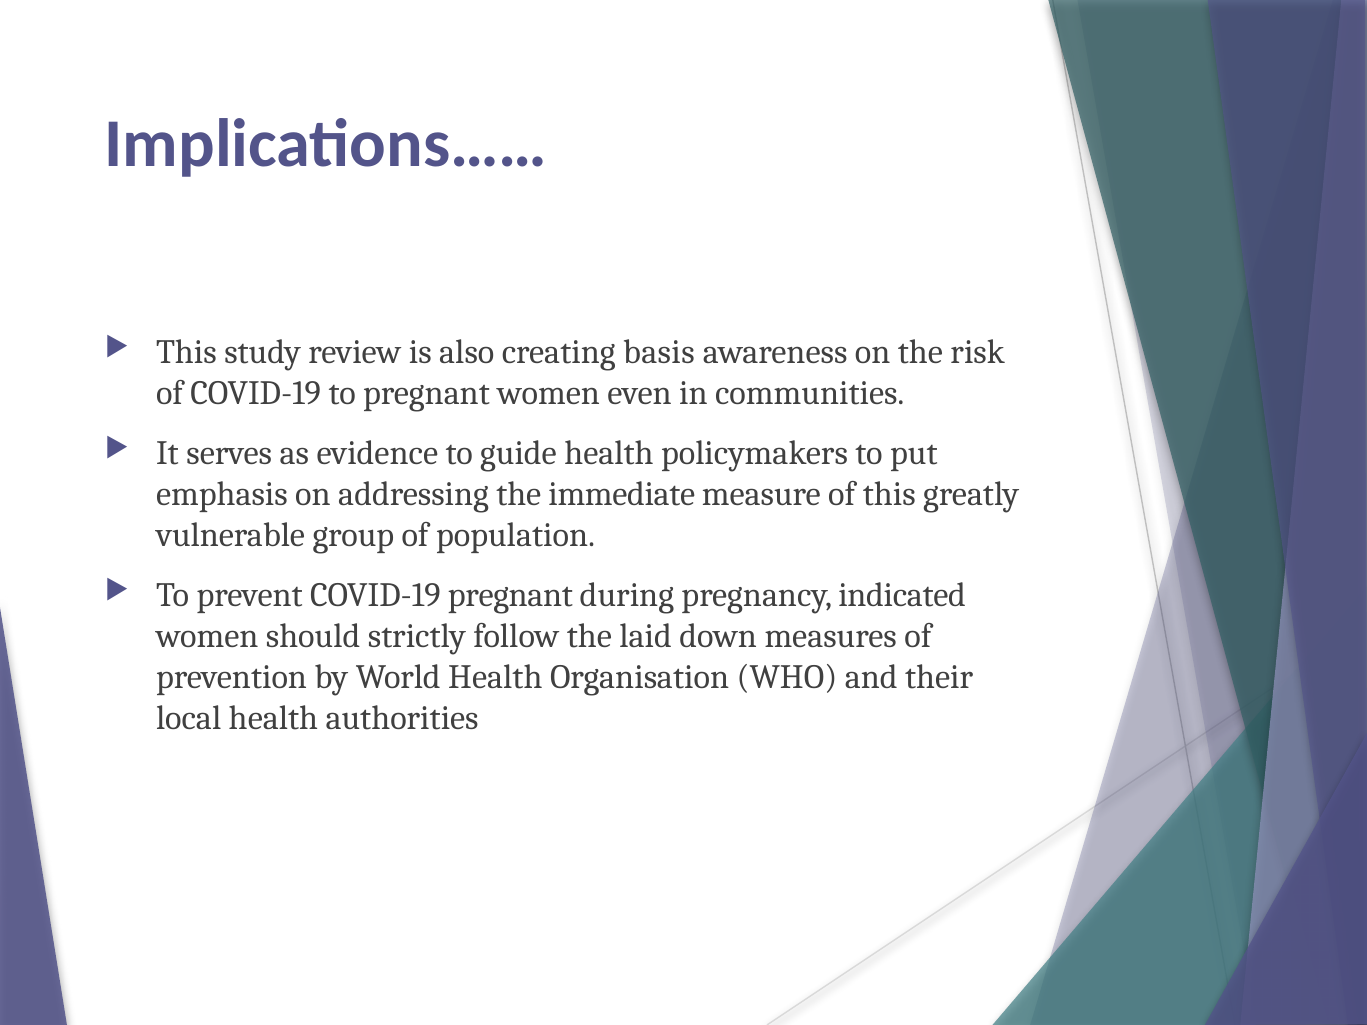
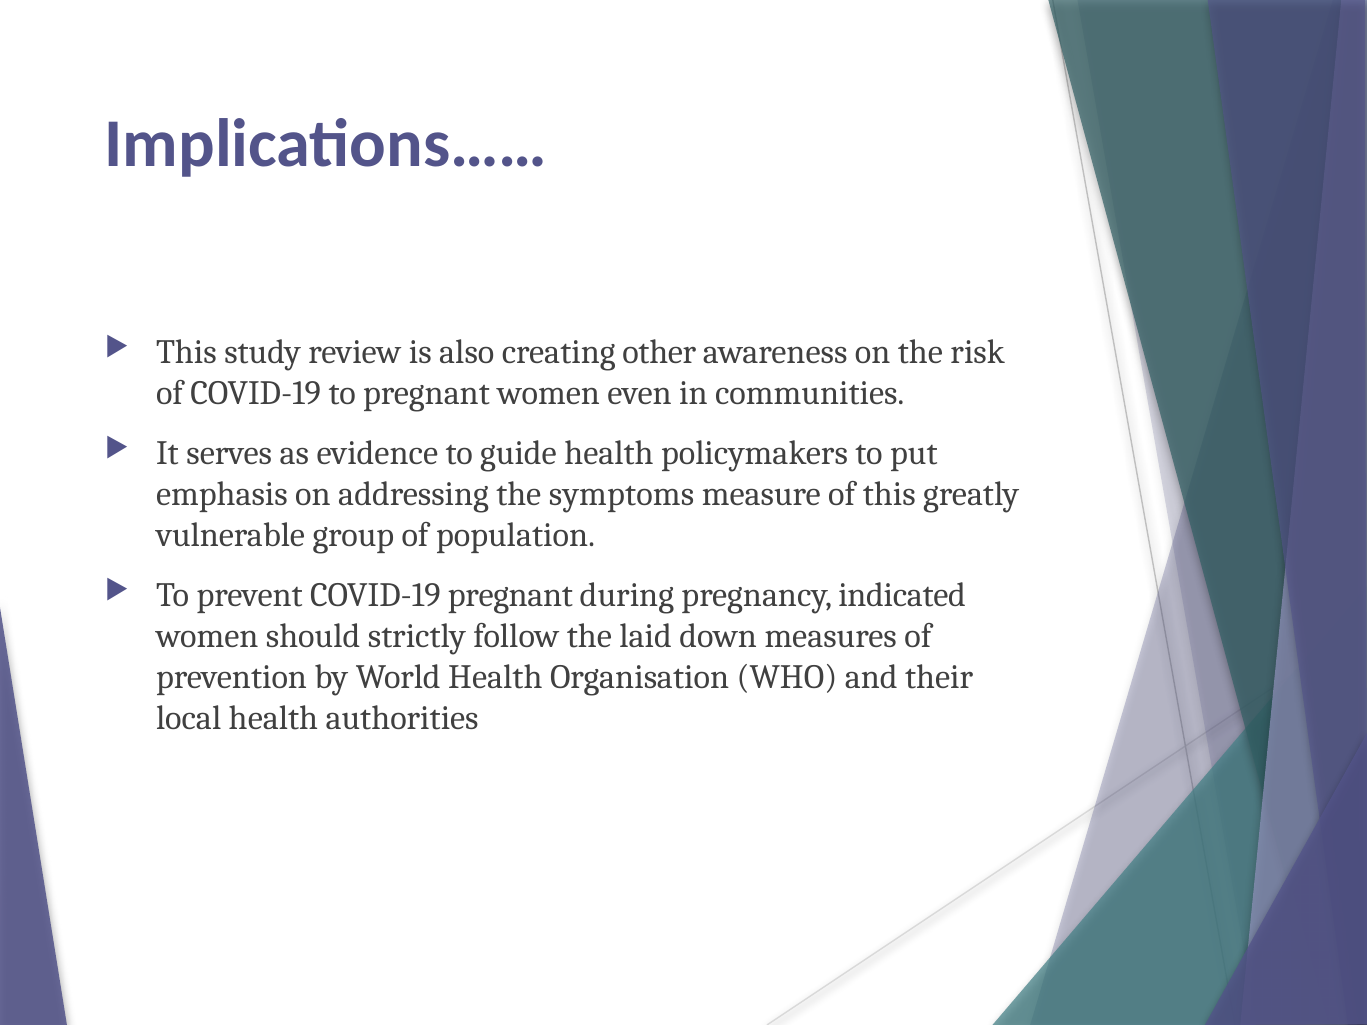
basis: basis -> other (659, 353)
immediate: immediate -> symptoms (622, 495)
